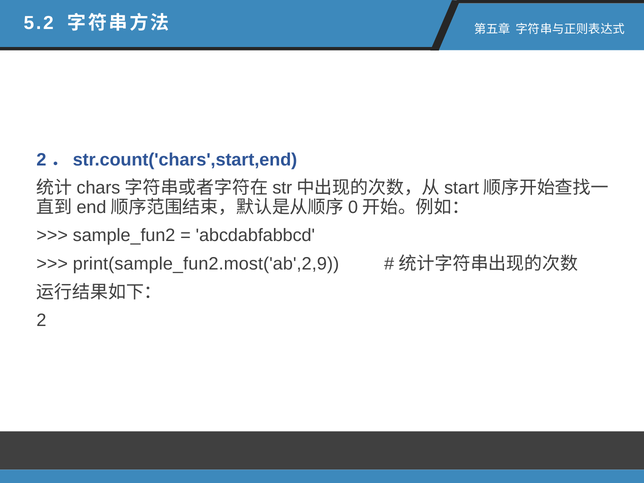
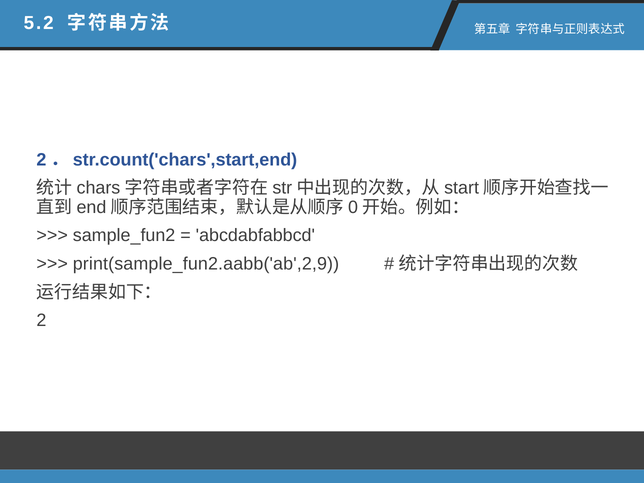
print(sample_fun2.most('ab',2,9: print(sample_fun2.most('ab',2,9 -> print(sample_fun2.aabb('ab',2,9 (206, 264)
